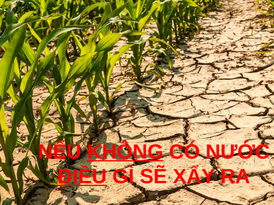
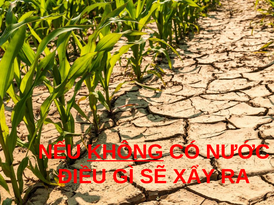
ĐIỀU underline: present -> none (82, 177)
